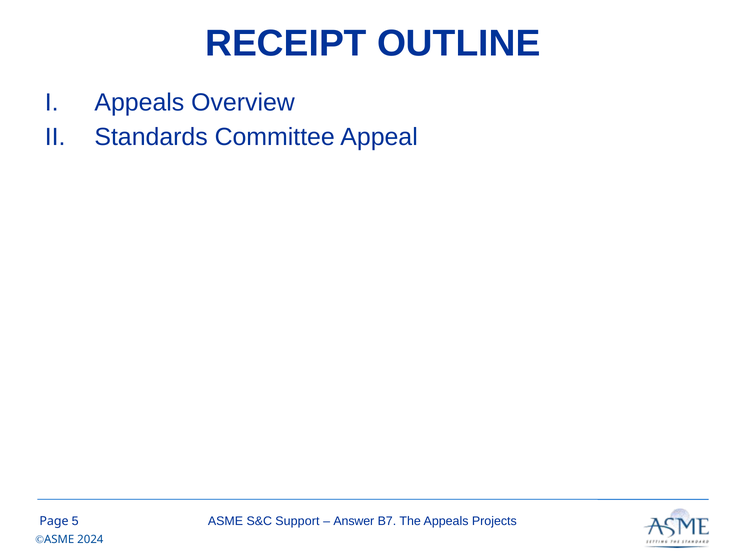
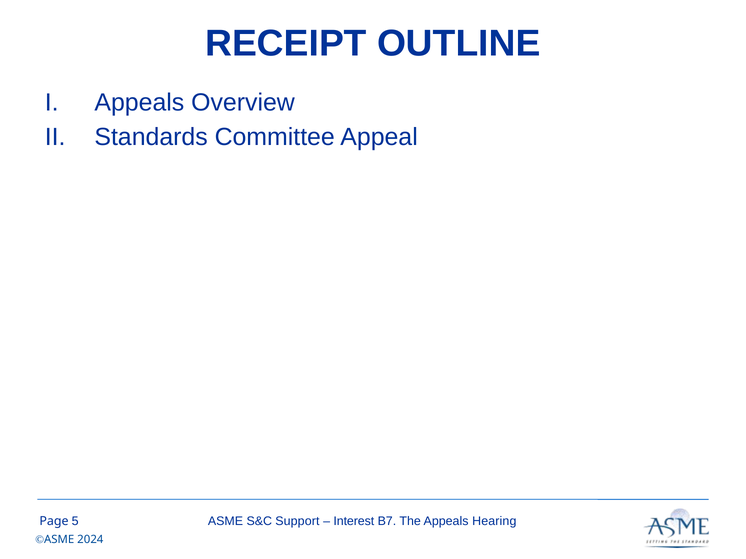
Answer: Answer -> Interest (354, 522)
Projects: Projects -> Hearing (494, 522)
